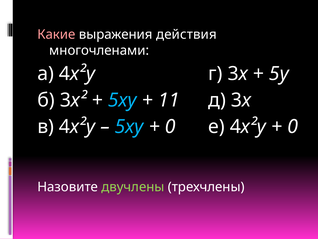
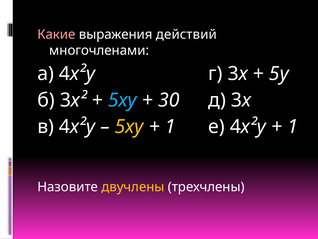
действия: действия -> действий (186, 35)
11: 11 -> 30 (169, 100)
5ху colour: light blue -> yellow (129, 126)
0: 0 -> 1 (170, 126)
0: 0 -> 1 (293, 126)
двучлены colour: light green -> yellow (133, 187)
